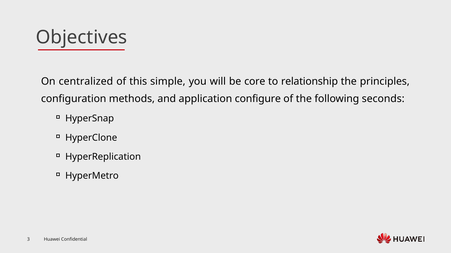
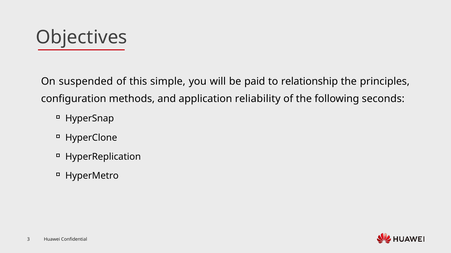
centralized: centralized -> suspended (86, 82)
core: core -> paid (255, 82)
configure: configure -> reliability (258, 99)
